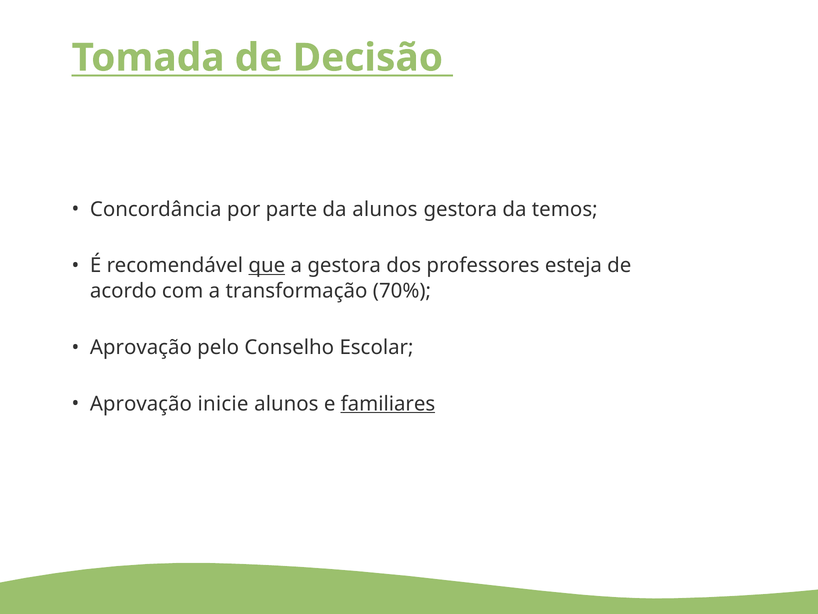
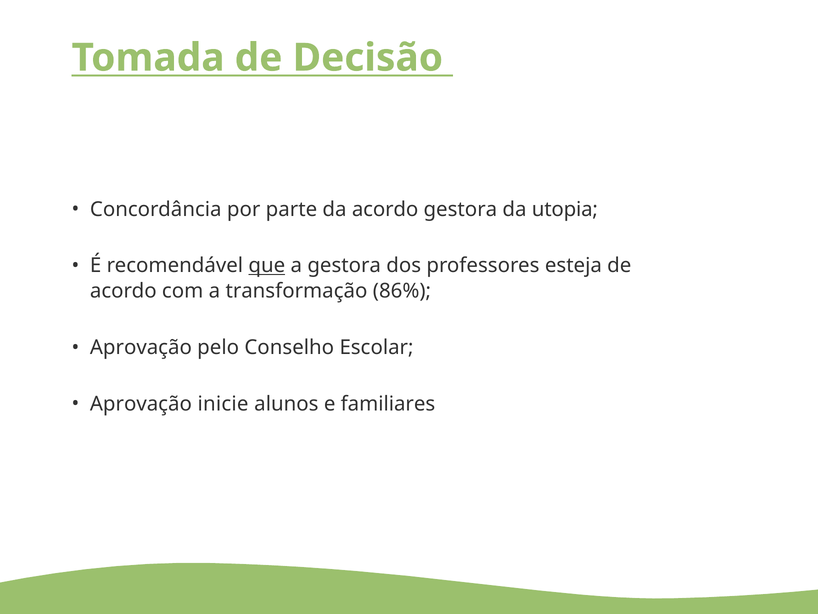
da alunos: alunos -> acordo (385, 209)
temos: temos -> utopia (565, 209)
70%: 70% -> 86% (402, 291)
familiares underline: present -> none (388, 403)
